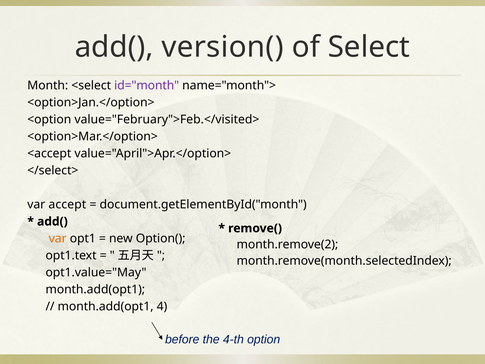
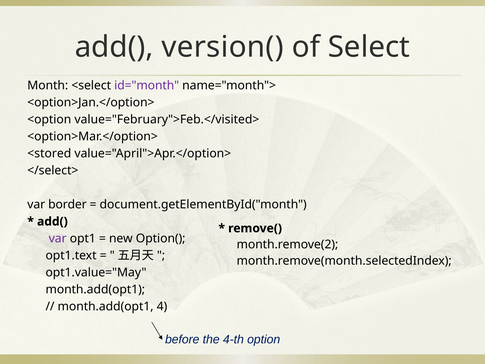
<accept: <accept -> <stored (49, 153)
accept: accept -> border (67, 204)
var colour: orange -> purple (58, 238)
